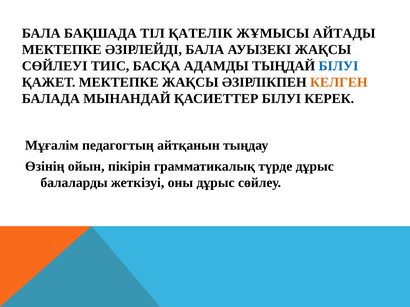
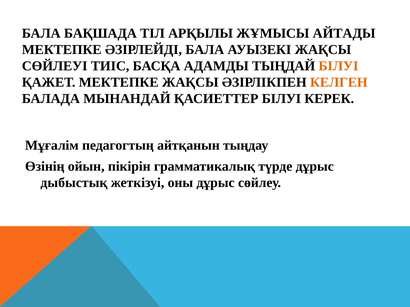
ҚАТЕЛІК: ҚАТЕЛІК -> АРҚЫЛЫ (201, 33)
БІЛУІ colour: blue -> orange (338, 66)
балаларды: балаларды -> дыбыстық (74, 183)
